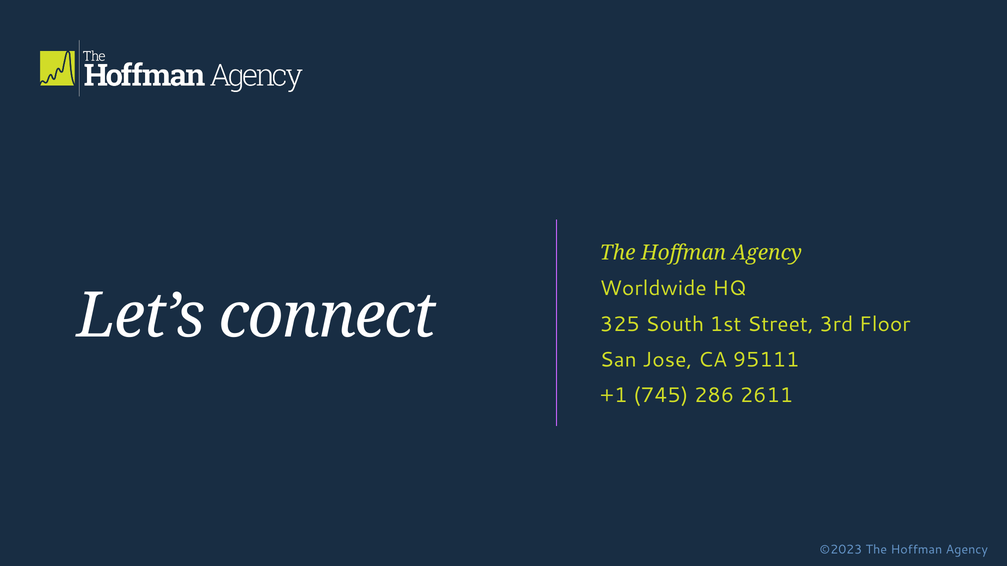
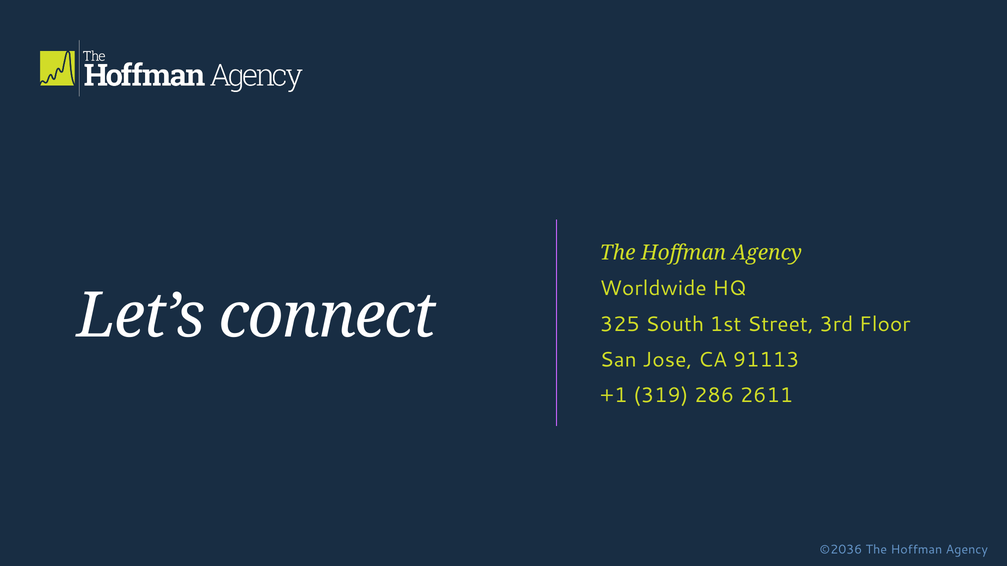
95111: 95111 -> 91113 (766, 360)
745: 745 -> 319 (661, 396)
©2023: ©2023 -> ©2036 (841, 550)
